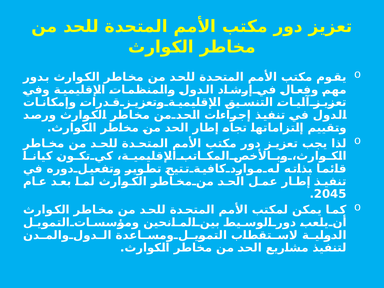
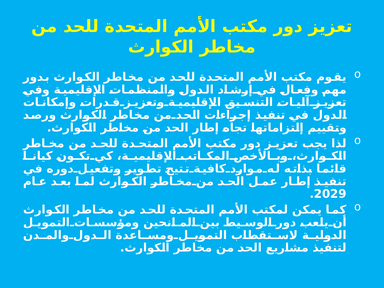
2045: 2045 -> 2029 (330, 194)
